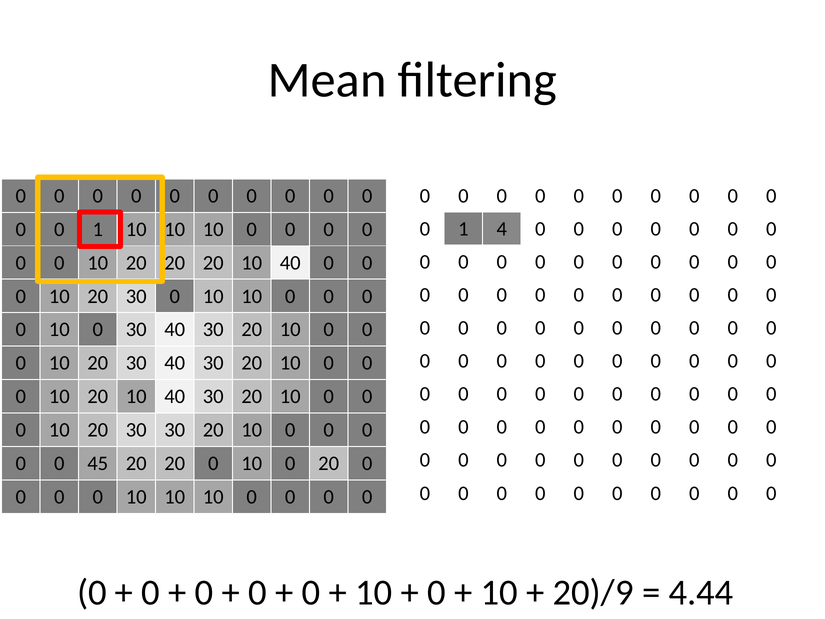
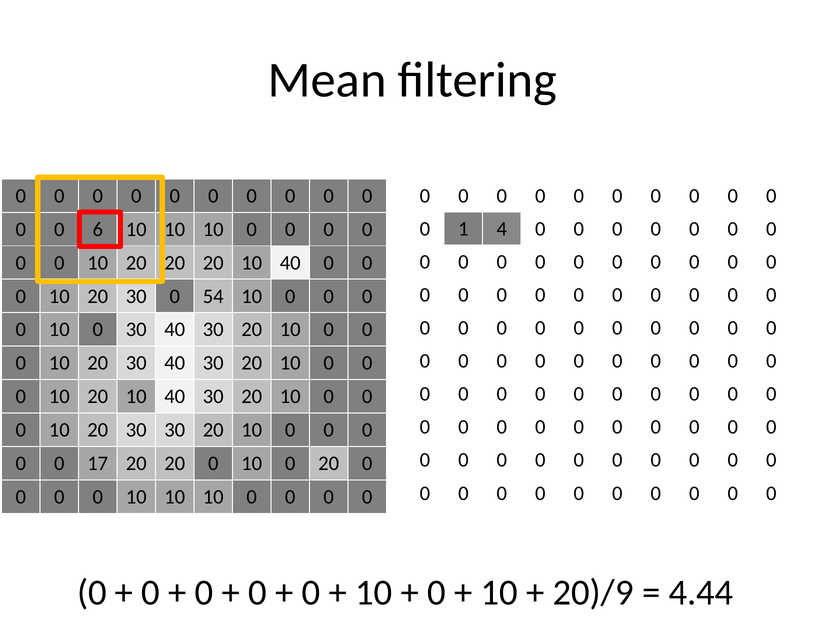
1: 1 -> 6 (98, 229)
30 0 10: 10 -> 54 (213, 296)
45: 45 -> 17 (98, 463)
